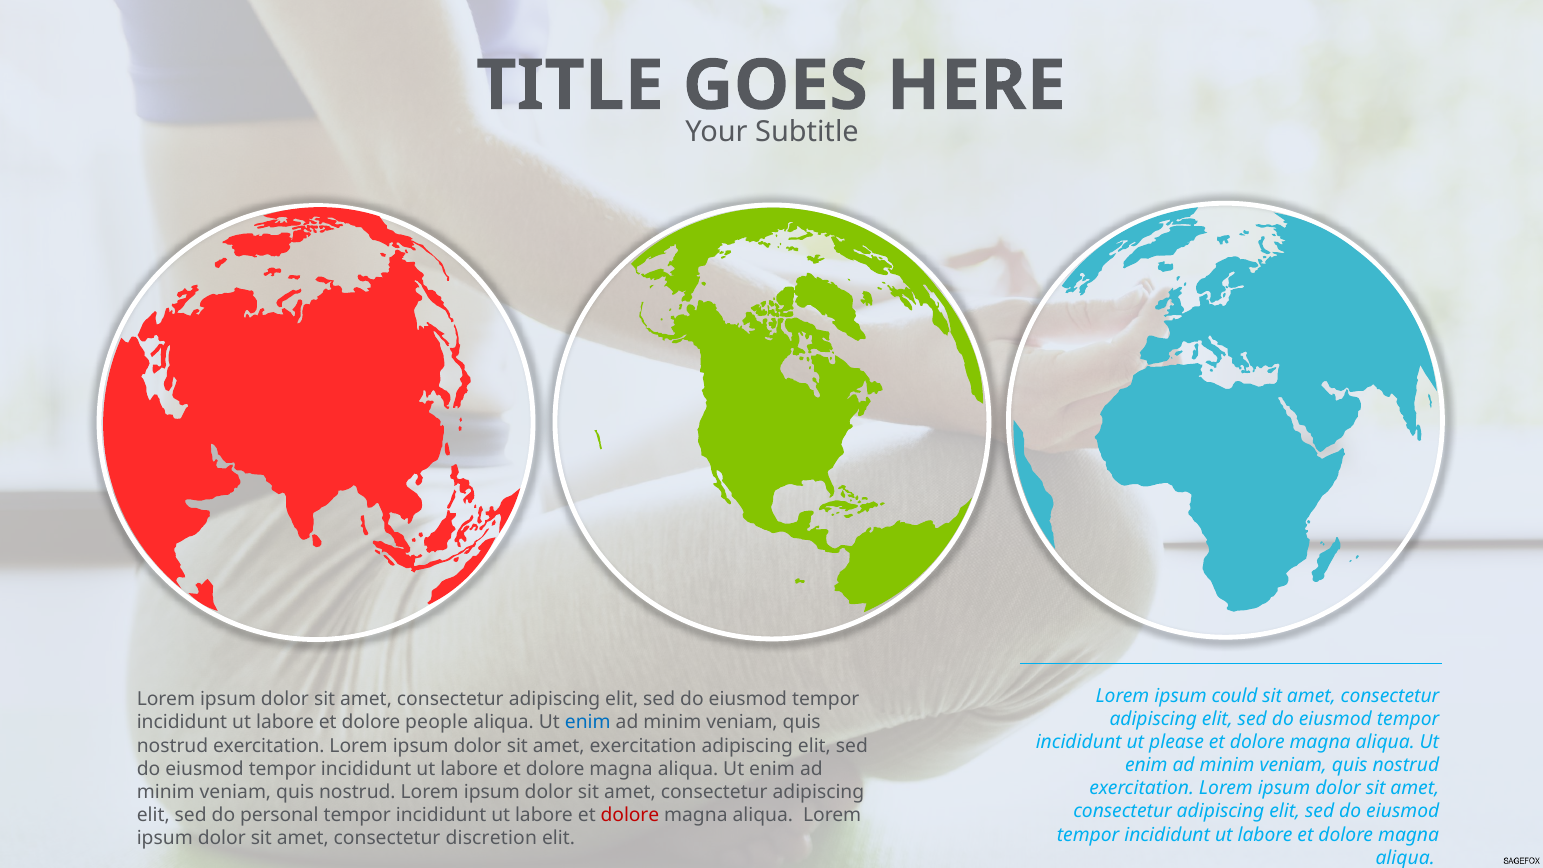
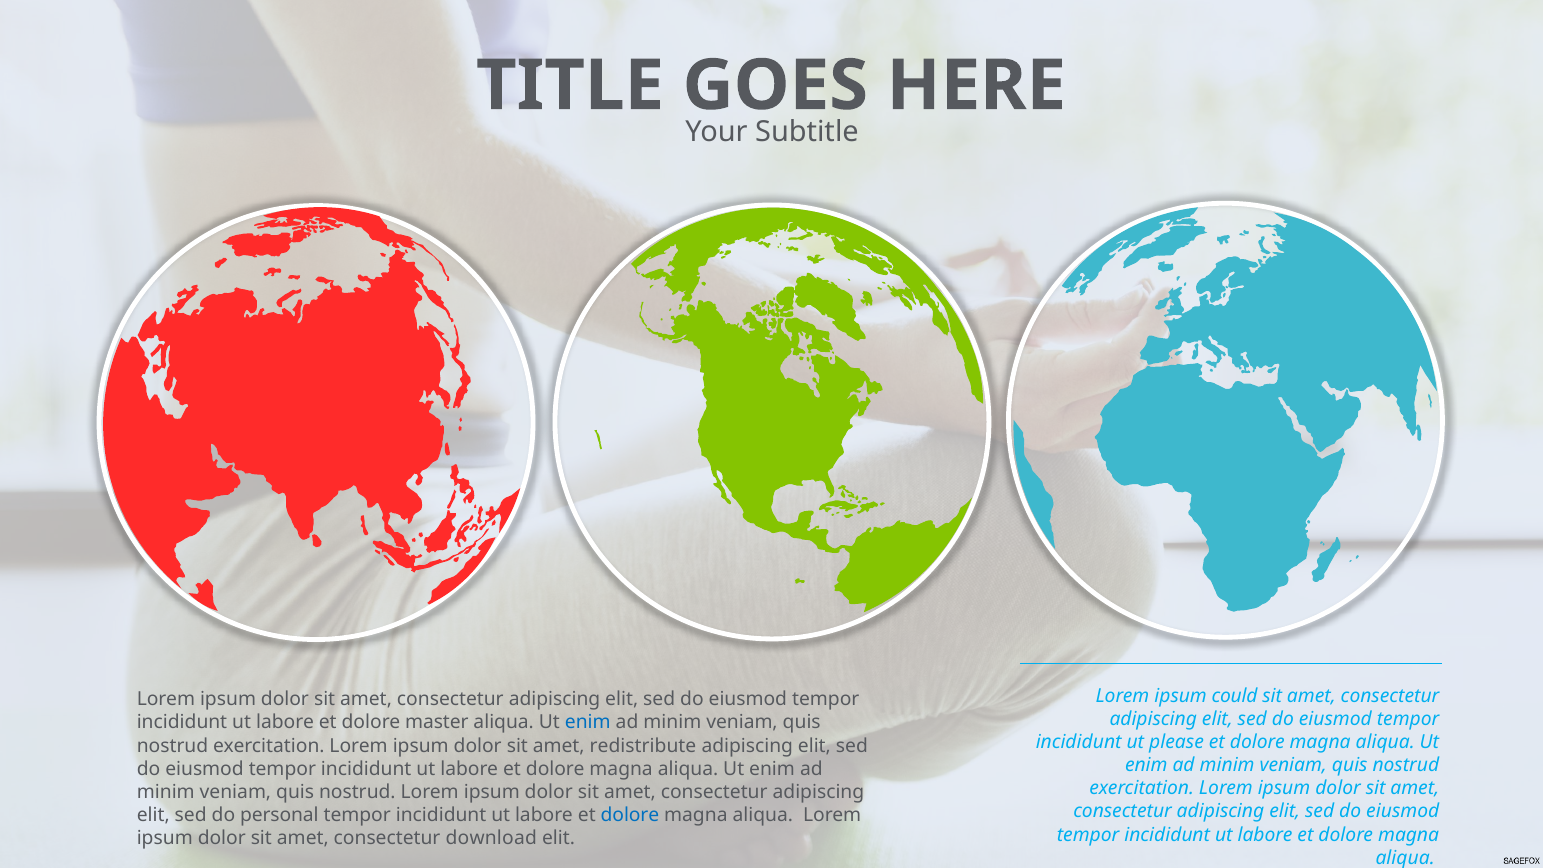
people: people -> master (437, 723)
amet exercitation: exercitation -> redistribute (643, 746)
dolore colour: red -> blue (630, 815)
discretion: discretion -> download (491, 838)
